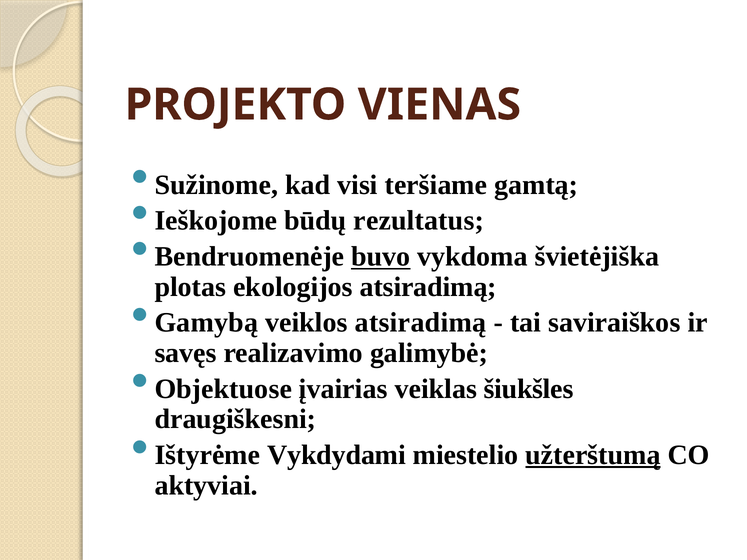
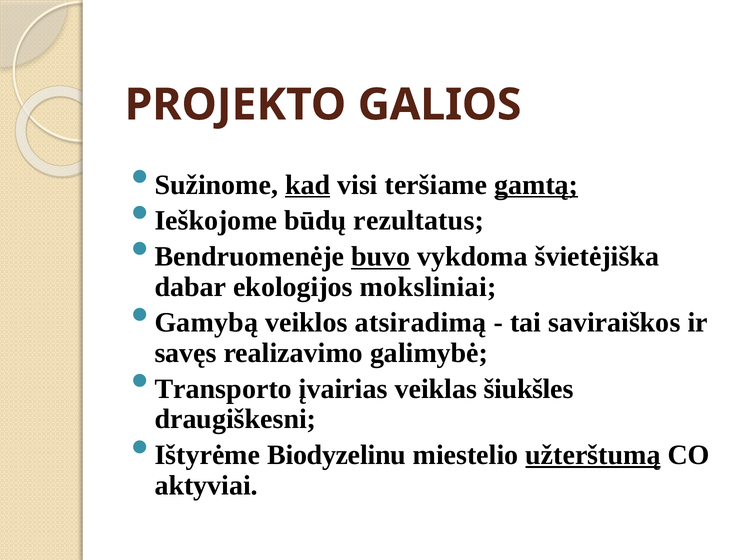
VIENAS: VIENAS -> GALIOS (440, 105)
kad underline: none -> present (308, 185)
gamtą underline: none -> present (536, 185)
plotas: plotas -> dabar (190, 287)
ekologijos atsiradimą: atsiradimą -> moksliniai (428, 287)
Objektuose: Objektuose -> Transporto (223, 389)
Vykdydami: Vykdydami -> Biodyzelinu (337, 455)
